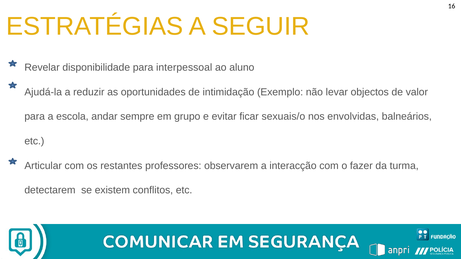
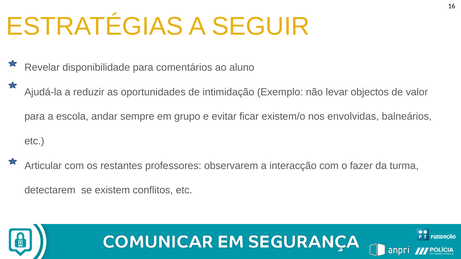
interpessoal: interpessoal -> comentários (184, 68)
sexuais/o: sexuais/o -> existem/o (283, 117)
